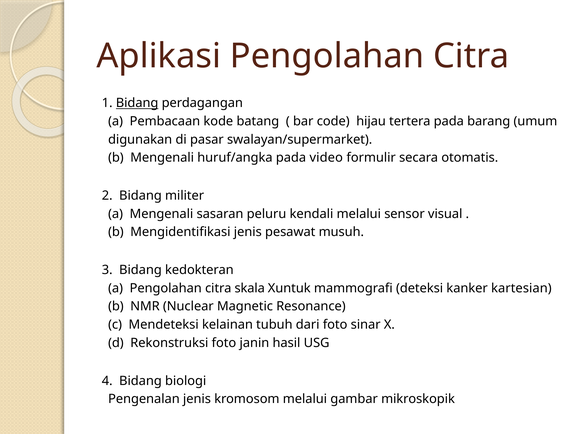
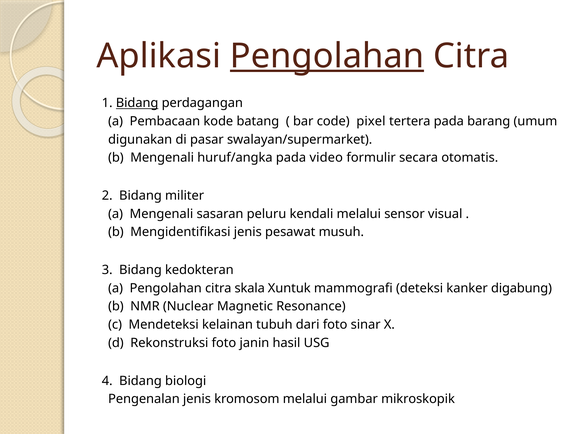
Pengolahan underline: none -> present (327, 56)
hijau: hijau -> pixel (371, 121)
kartesian: kartesian -> digabung (522, 288)
